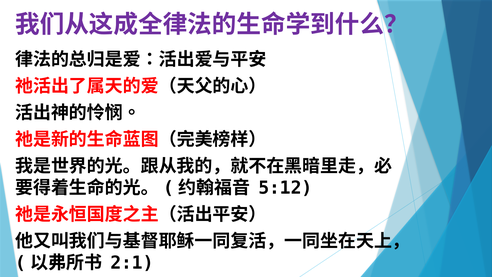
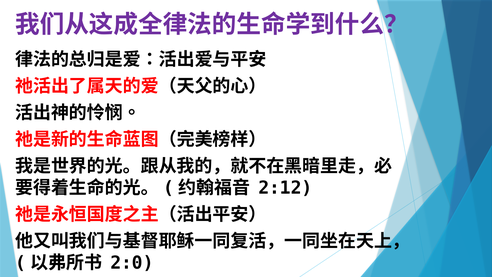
5:12: 5:12 -> 2:12 (285, 188)
2:1: 2:1 -> 2:0 (132, 263)
